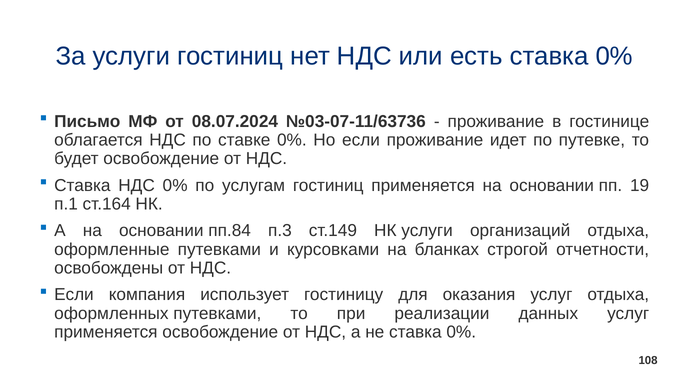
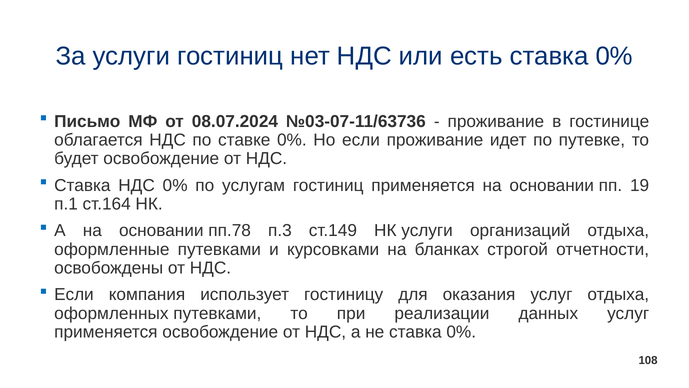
пп.84: пп.84 -> пп.78 (230, 230)
